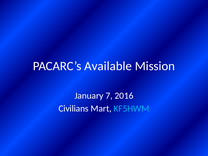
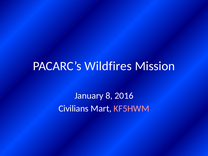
Available: Available -> Wildfires (108, 66)
7: 7 -> 8 (109, 96)
KF5HWM colour: light blue -> pink (131, 109)
